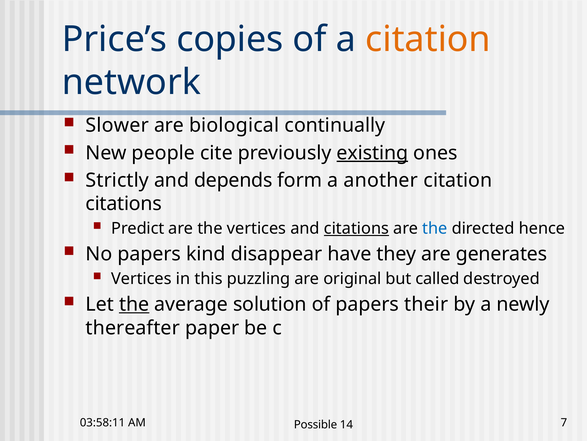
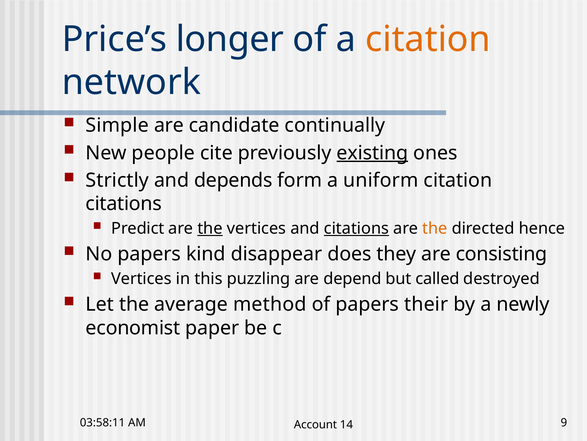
copies: copies -> longer (230, 39)
Slower: Slower -> Simple (117, 125)
biological: biological -> candidate (234, 125)
another: another -> uniform (381, 180)
the underline: none -> present (210, 228)
the colour: blue -> orange (435, 228)
have: have -> does (349, 254)
generates: generates -> consisting (502, 254)
original: original -> depend (352, 278)
the underline: present -> none (134, 304)
solution: solution -> method (270, 304)
thereafter: thereafter -> economist (133, 327)
Possible: Possible -> Account (315, 424)
7: 7 -> 9 (564, 422)
